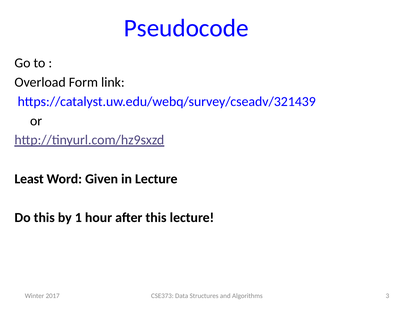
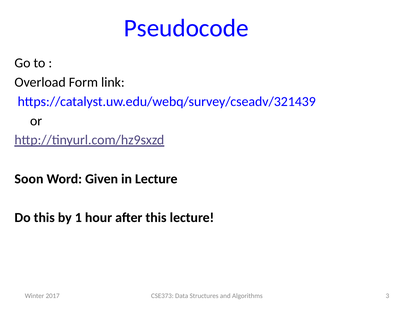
Least: Least -> Soon (29, 179)
